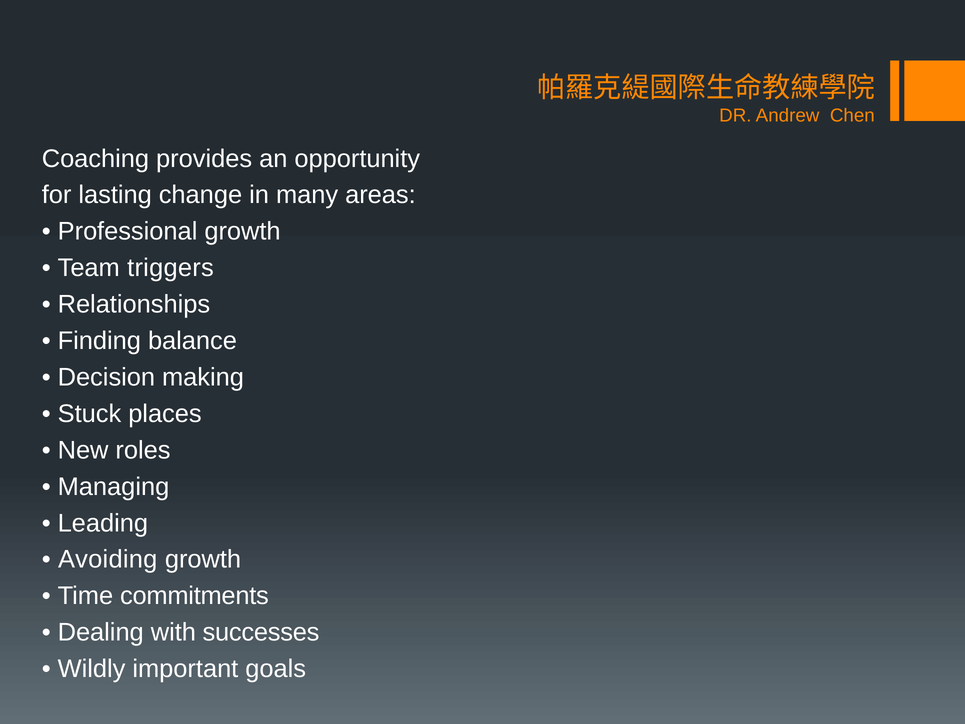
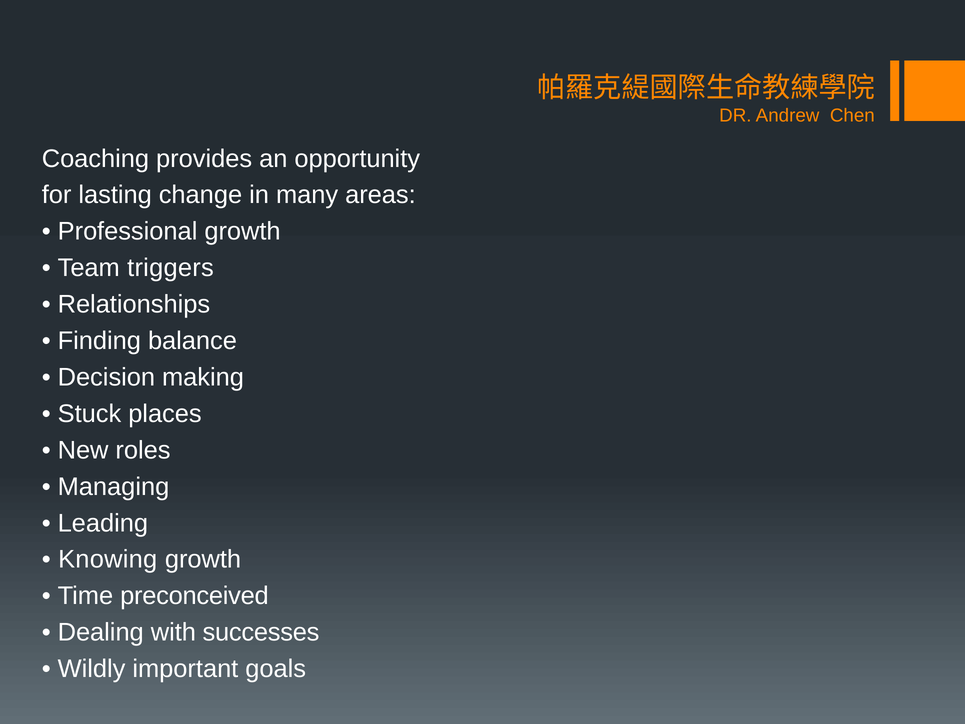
Avoiding: Avoiding -> Knowing (108, 559)
commitments: commitments -> preconceived (194, 596)
